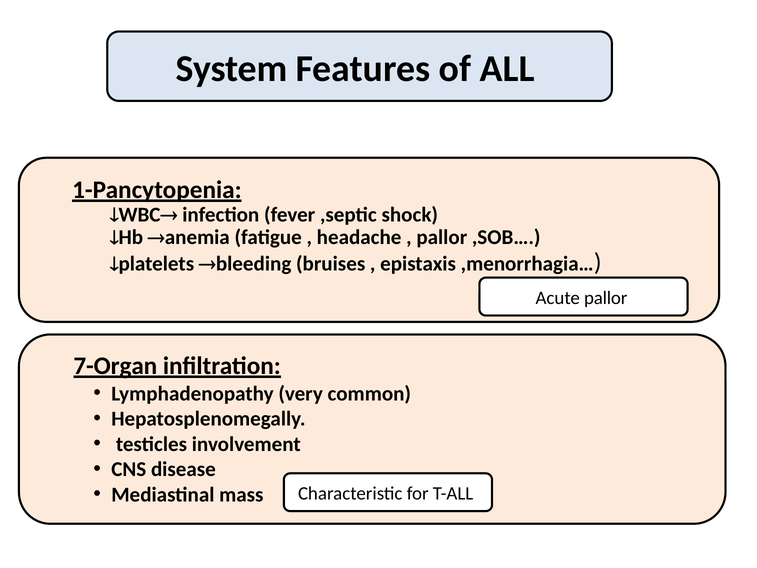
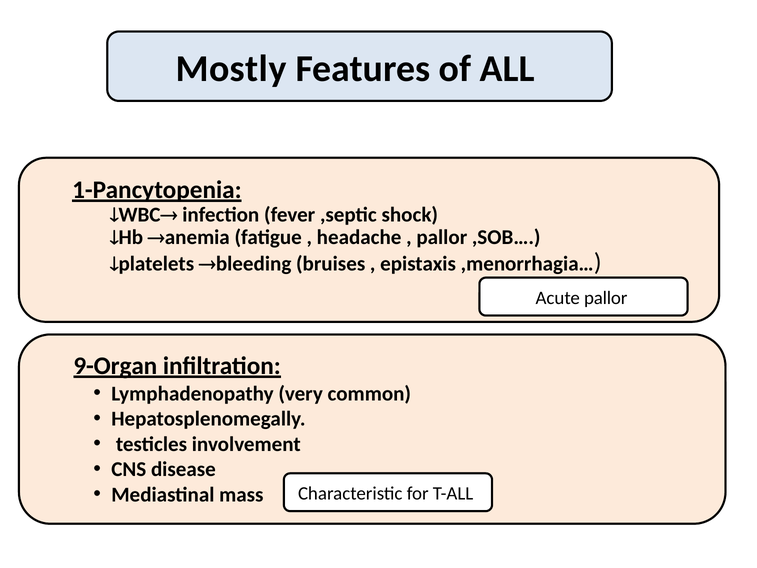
System: System -> Mostly (231, 69)
7-Organ: 7-Organ -> 9-Organ (115, 366)
